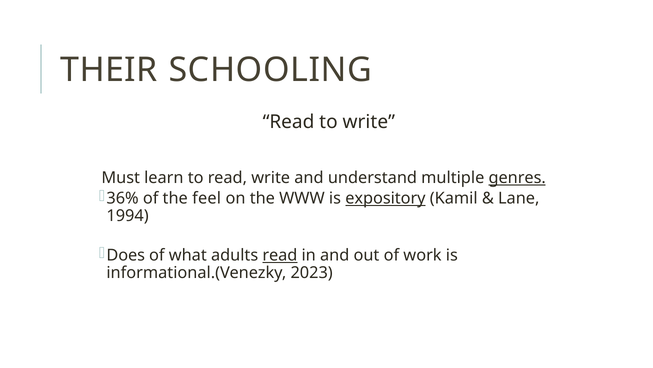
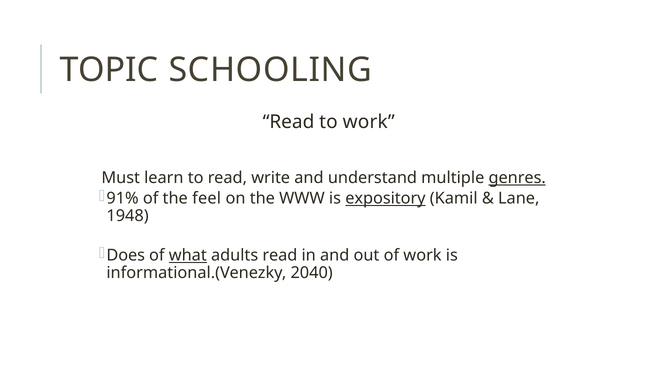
THEIR: THEIR -> TOPIC (109, 70)
to write: write -> work (369, 122)
36%: 36% -> 91% (123, 198)
1994: 1994 -> 1948 (128, 216)
what underline: none -> present (188, 255)
read underline: present -> none (280, 255)
2023: 2023 -> 2040 (312, 273)
